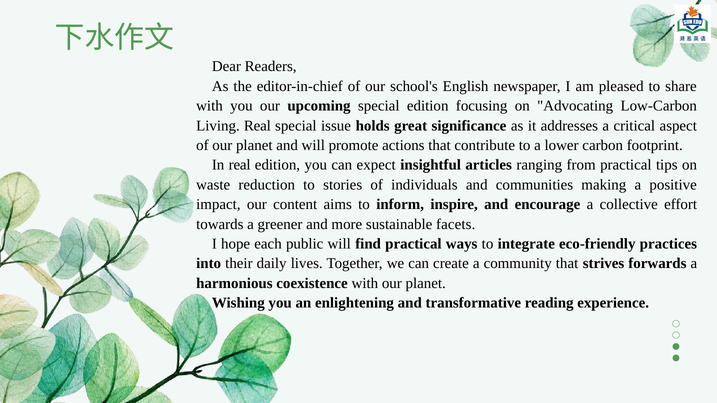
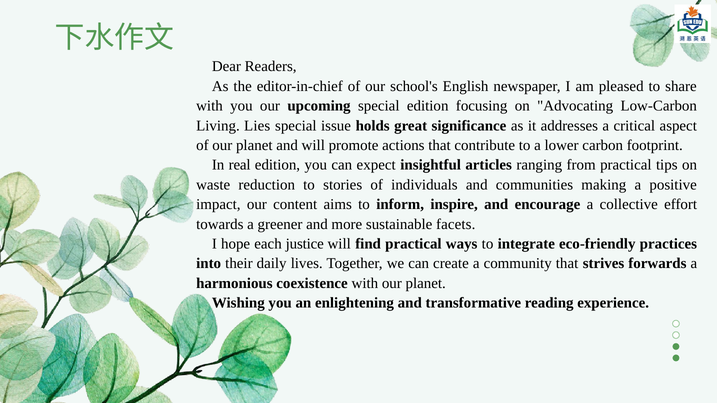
Living Real: Real -> Lies (257, 126)
public: public -> justice (305, 244)
